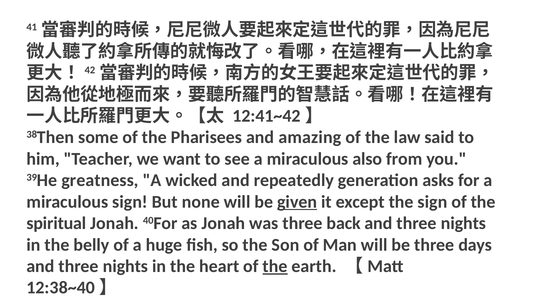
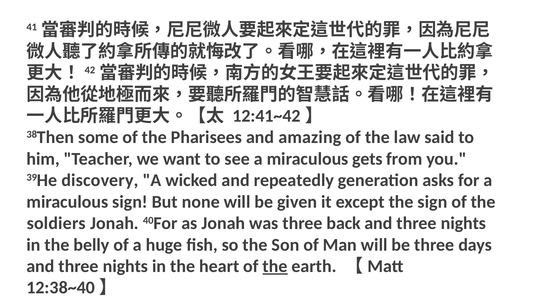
also: also -> gets (367, 159)
greatness: greatness -> discovery (100, 181)
given underline: present -> none (297, 202)
spiritual: spiritual -> soldiers (56, 224)
